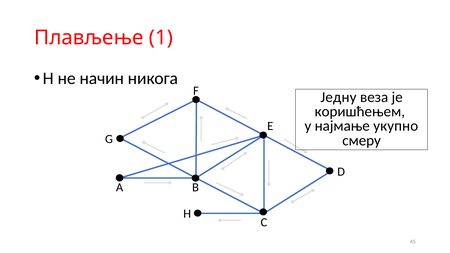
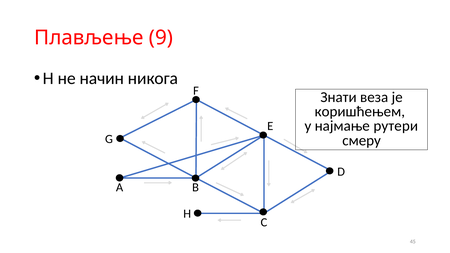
1: 1 -> 9 (161, 38)
Једну: Једну -> Знати (339, 97)
укупно: укупно -> рутери (396, 126)
